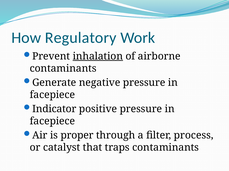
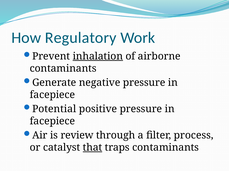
Indicator: Indicator -> Potential (54, 109)
proper: proper -> review (77, 136)
that underline: none -> present (92, 148)
